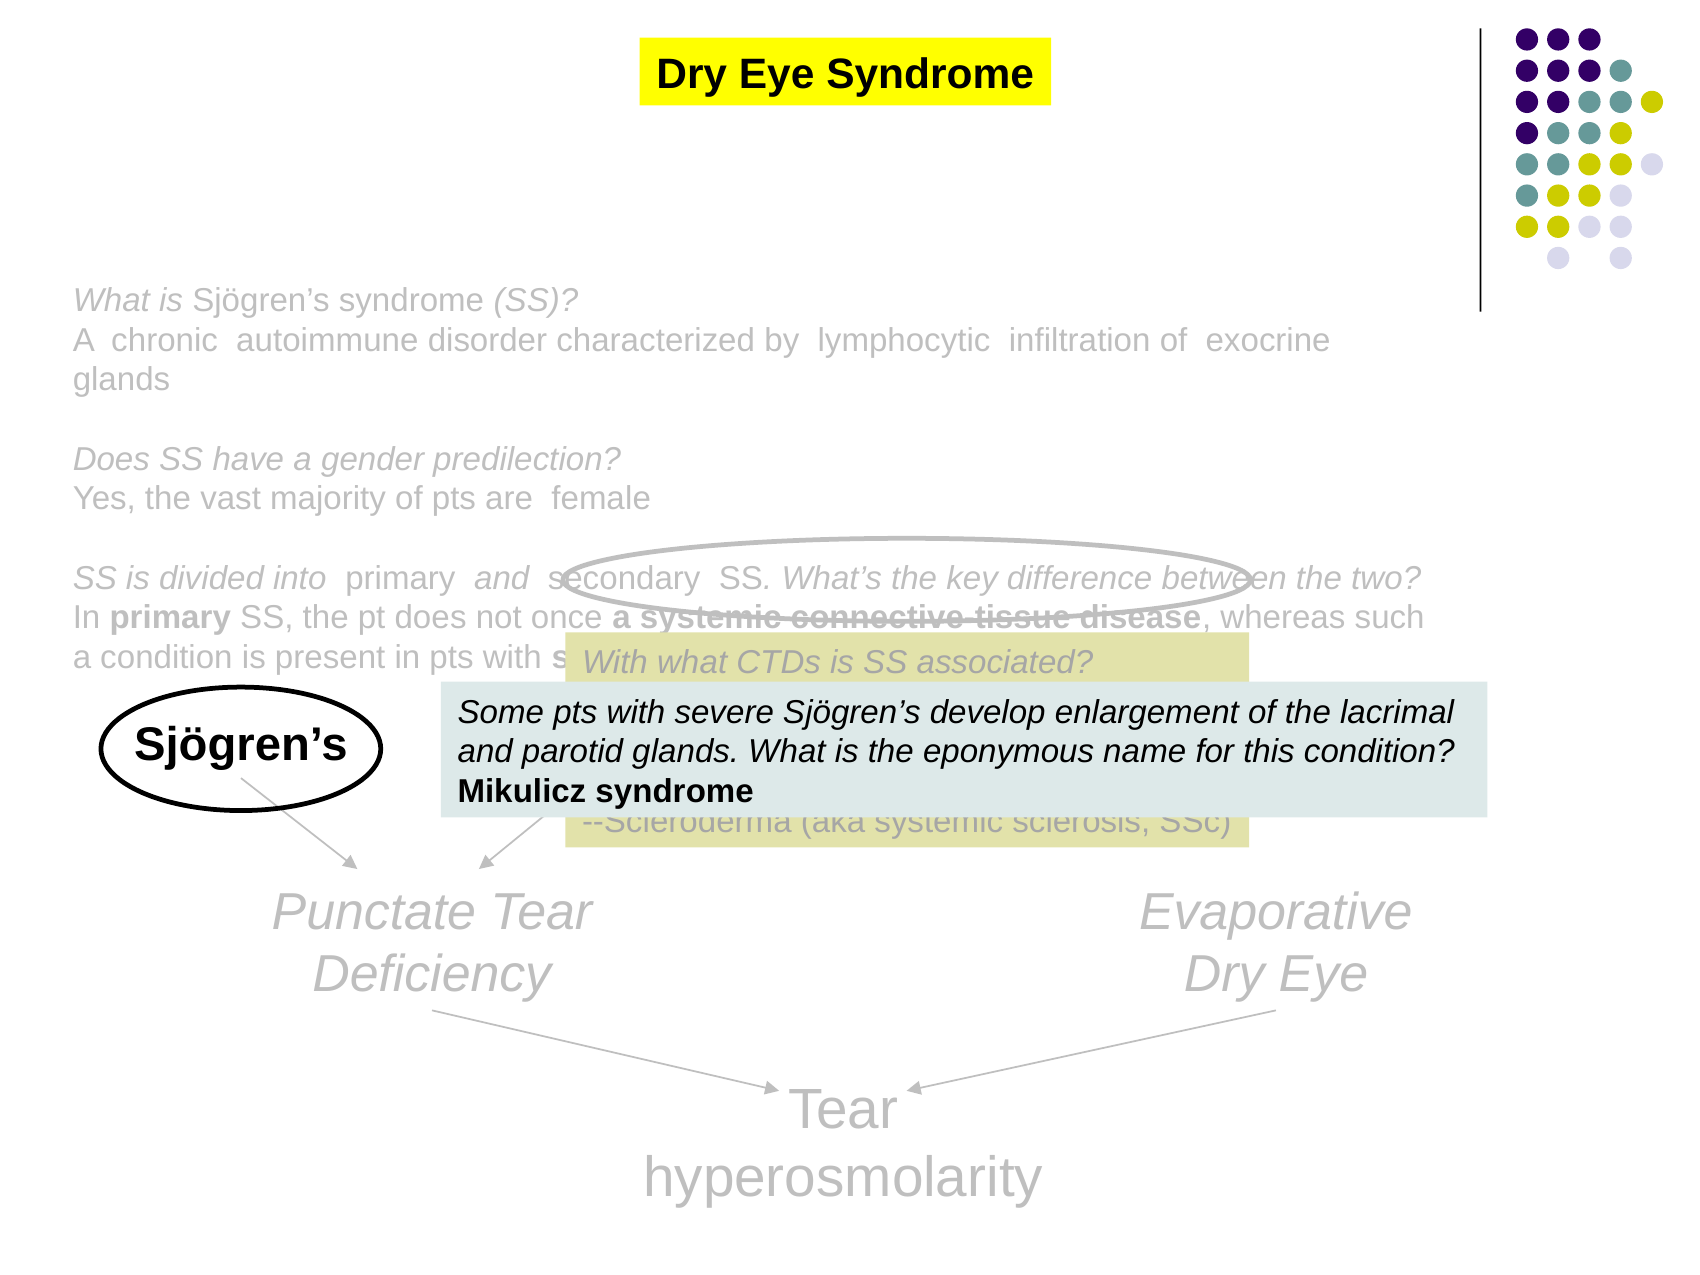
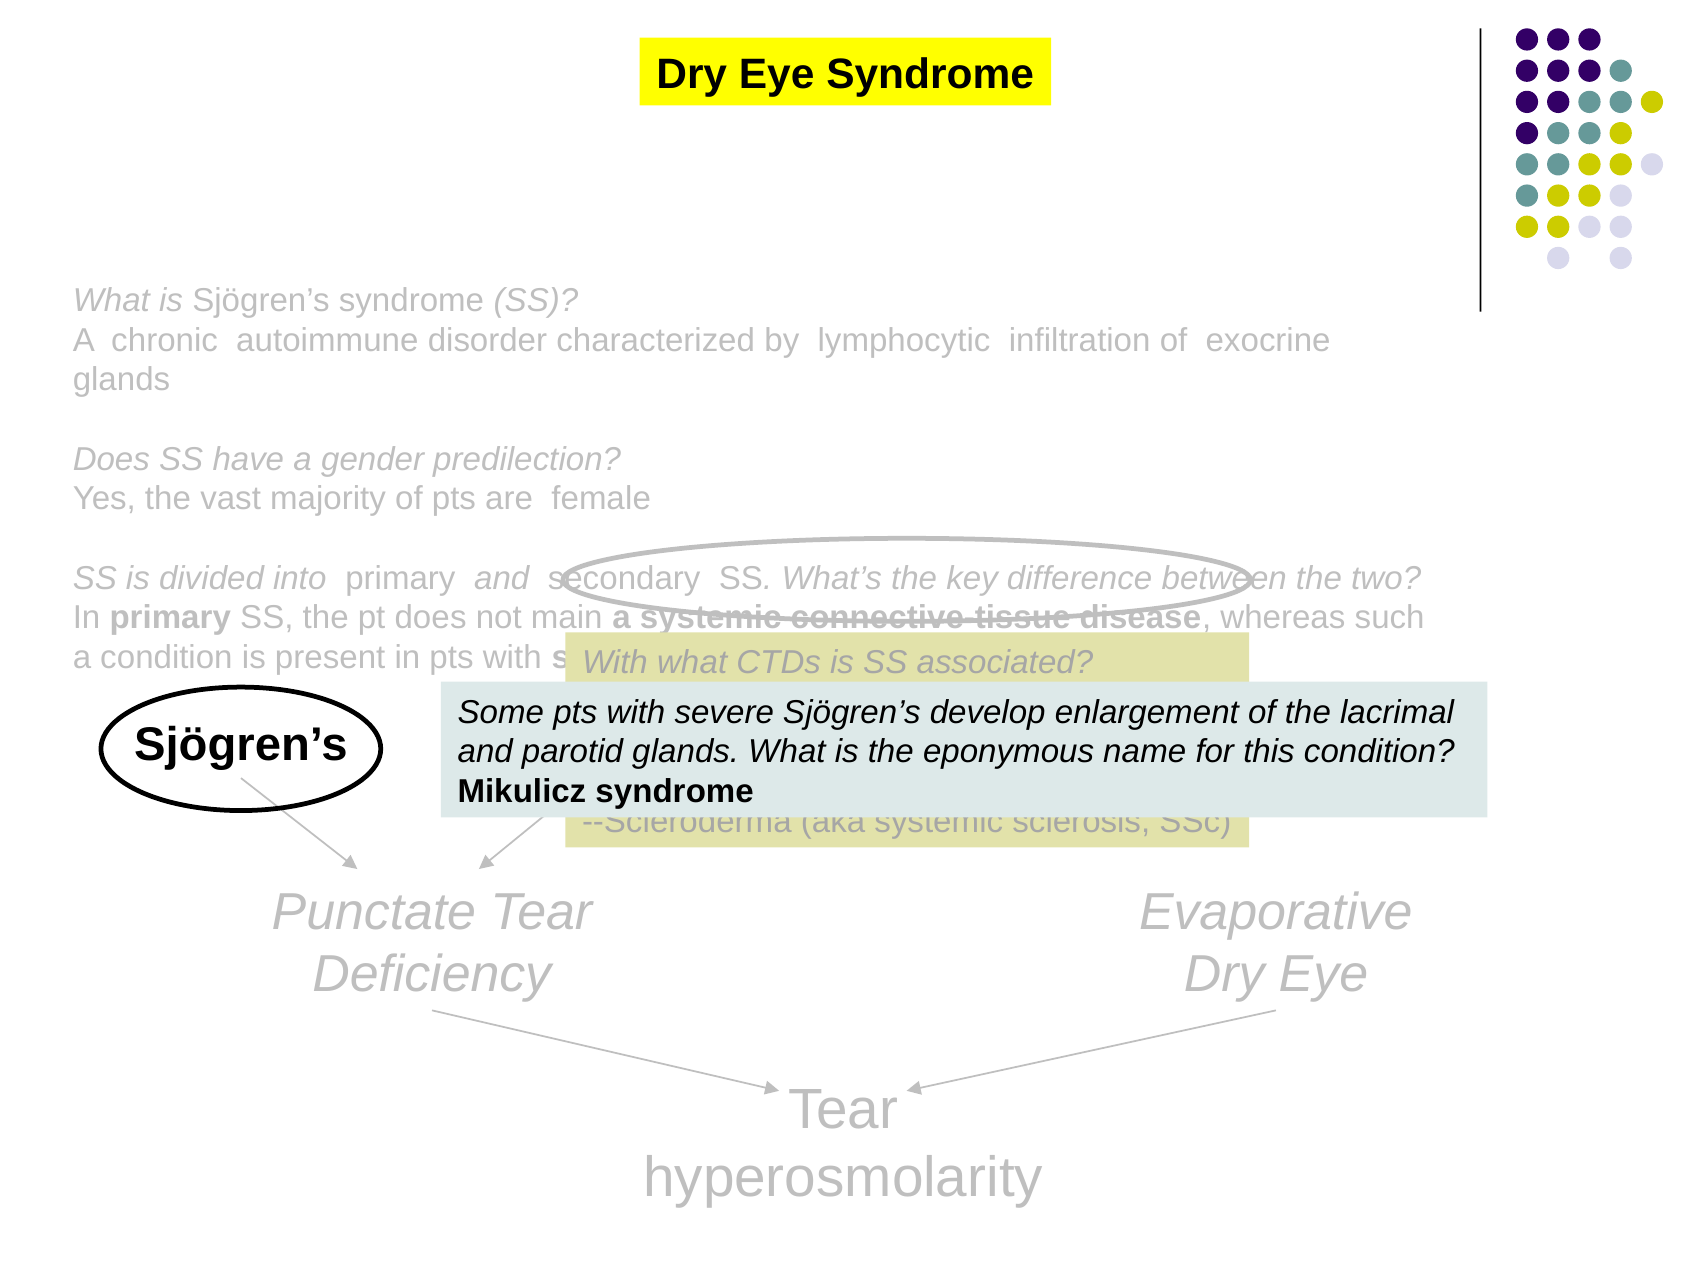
not once: once -> main (567, 618)
